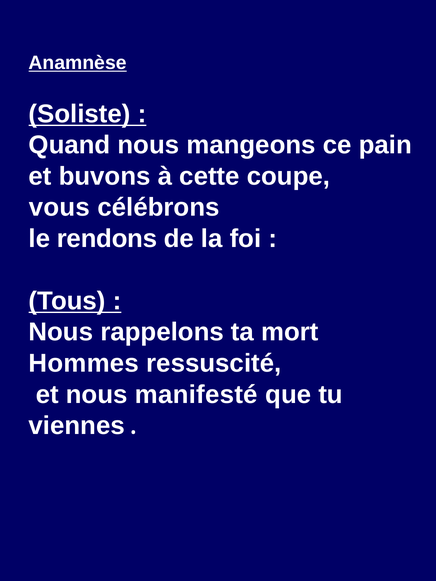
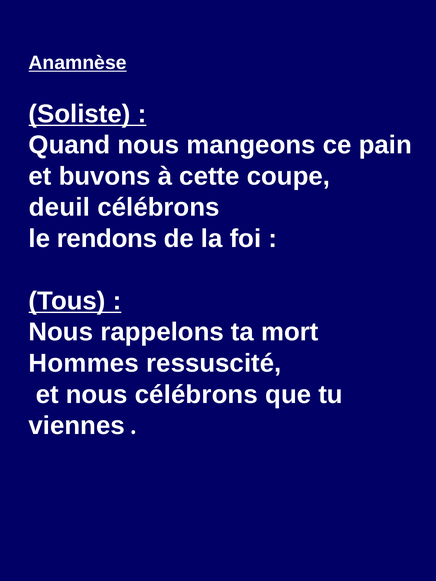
vous: vous -> deuil (59, 208)
nous manifesté: manifesté -> célébrons (196, 395)
